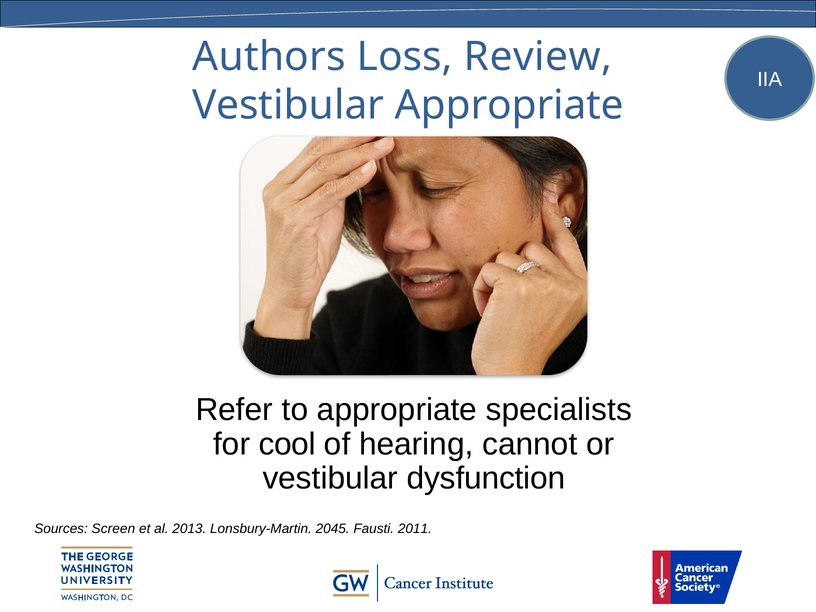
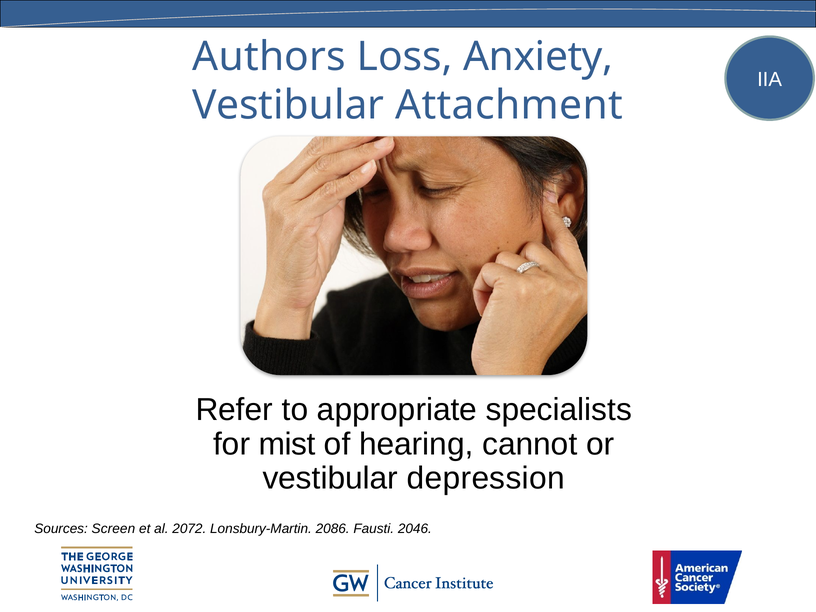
Review: Review -> Anxiety (538, 57)
Vestibular Appropriate: Appropriate -> Attachment (509, 106)
cool: cool -> mist (287, 444)
dysfunction: dysfunction -> depression (486, 478)
2013: 2013 -> 2072 (189, 529)
2045: 2045 -> 2086 (333, 529)
2011: 2011 -> 2046 (415, 529)
